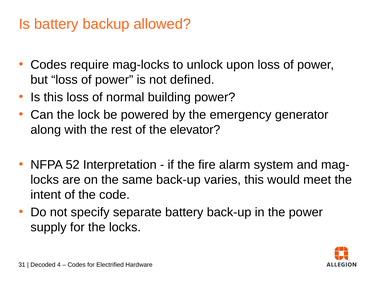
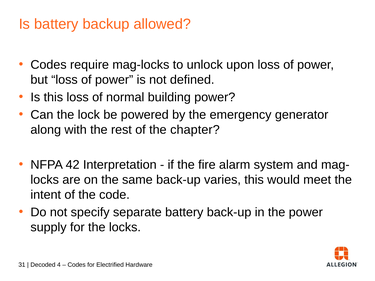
elevator: elevator -> chapter (195, 130)
52: 52 -> 42 (73, 165)
